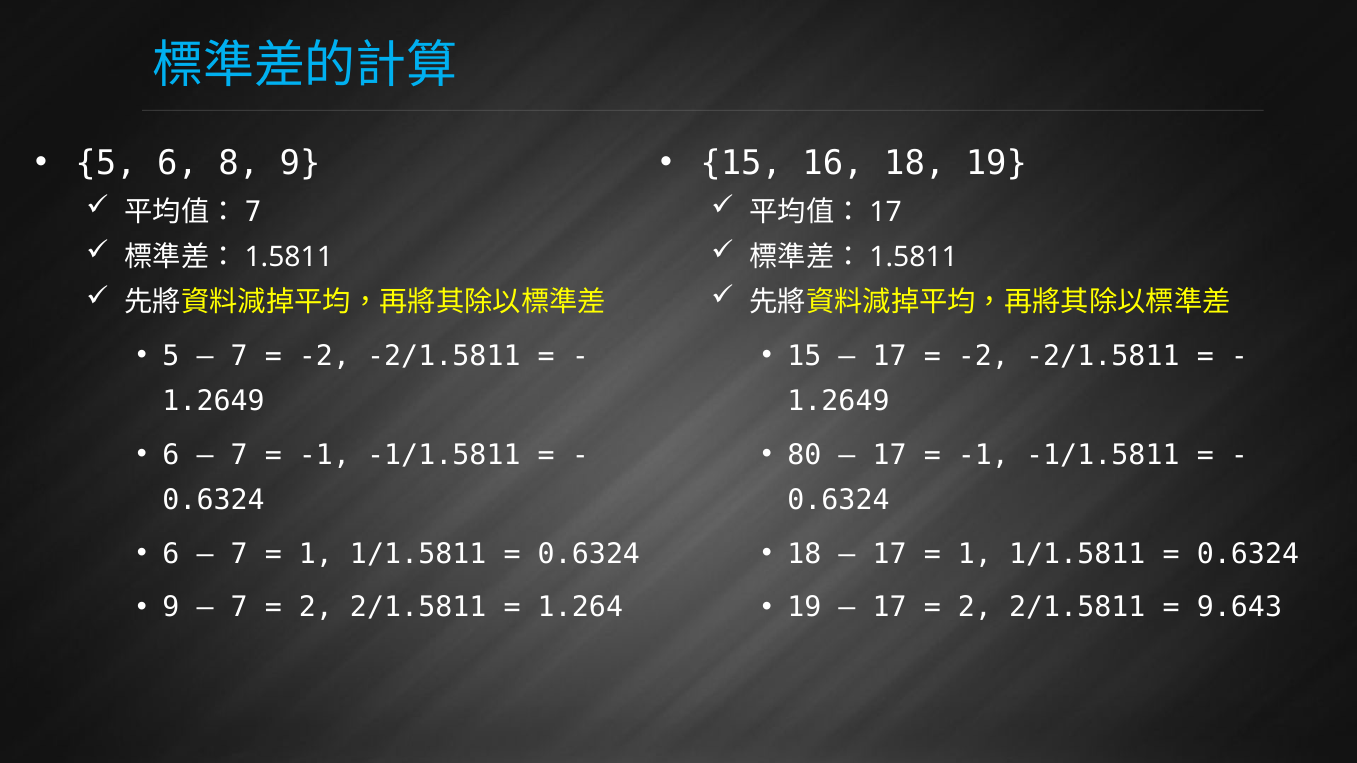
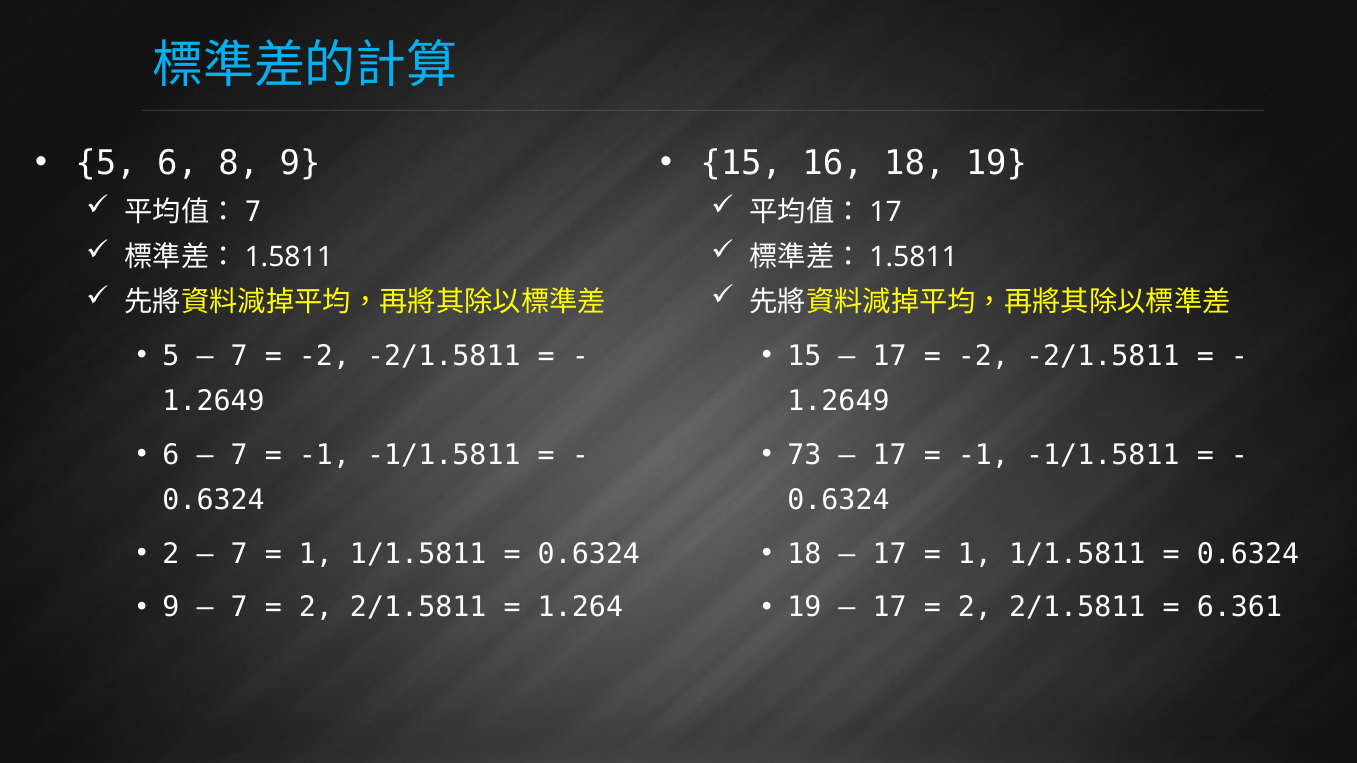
80: 80 -> 73 (804, 455)
6: 6 -> 2 (171, 554)
9.643: 9.643 -> 6.361 (1239, 608)
